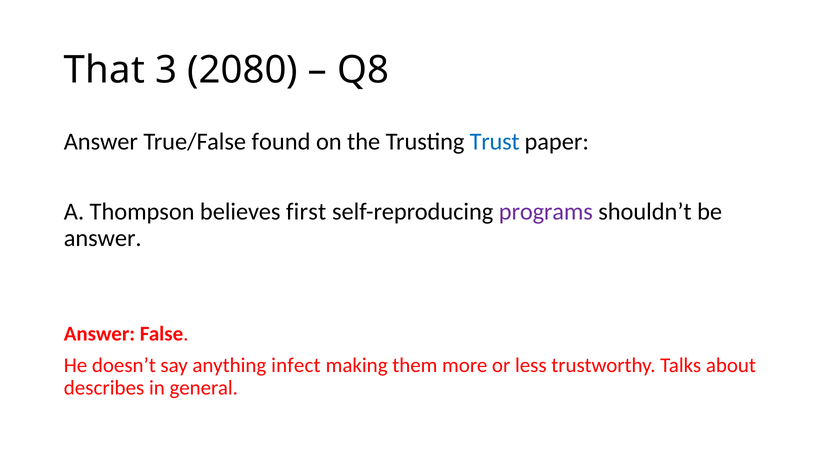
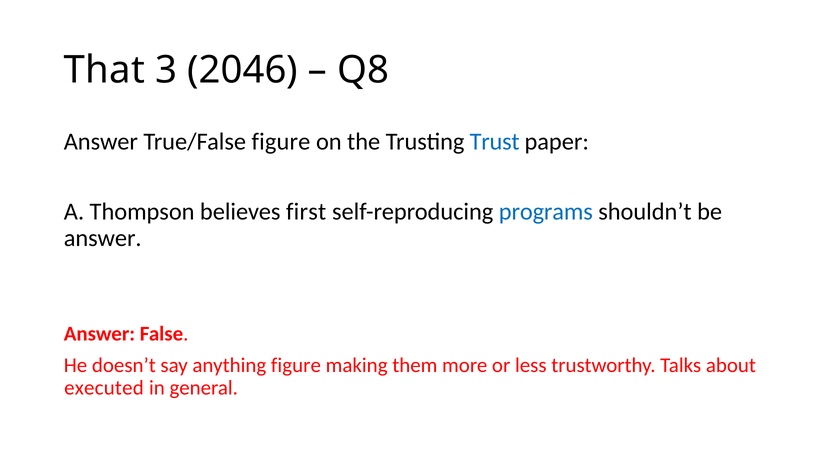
2080: 2080 -> 2046 (243, 70)
True/False found: found -> figure (281, 141)
programs colour: purple -> blue (546, 212)
anything infect: infect -> figure (296, 365)
describes: describes -> executed (104, 388)
